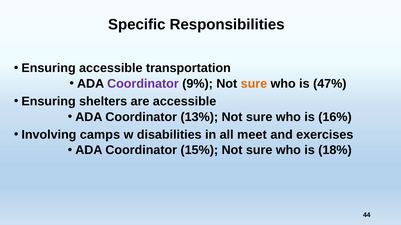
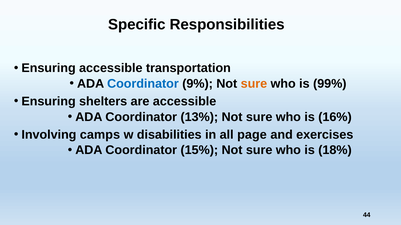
Coordinator colour: purple -> blue (143, 84)
47%: 47% -> 99% (330, 84)
meet: meet -> page (252, 135)
